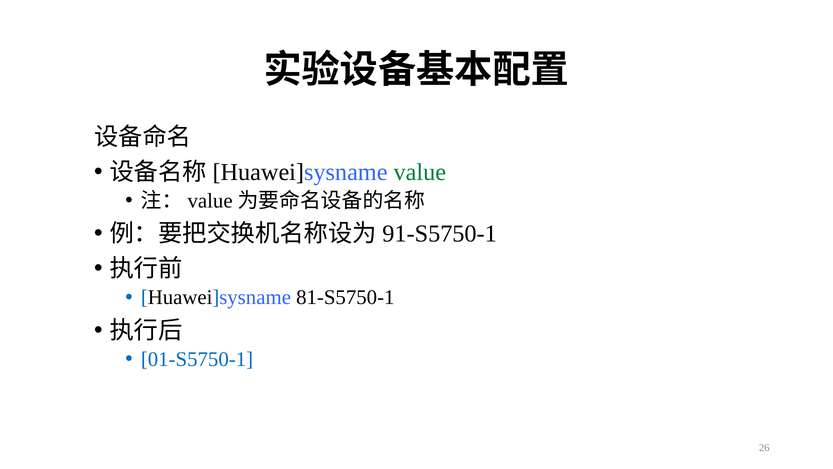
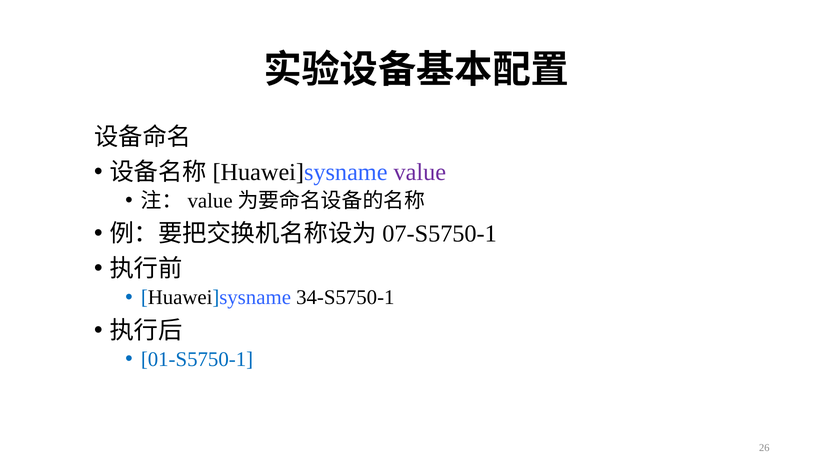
value colour: green -> purple (420, 172)
91-S5750-1: 91-S5750-1 -> 07-S5750-1 (440, 234)
81-S5750-1: 81-S5750-1 -> 34-S5750-1 (345, 297)
